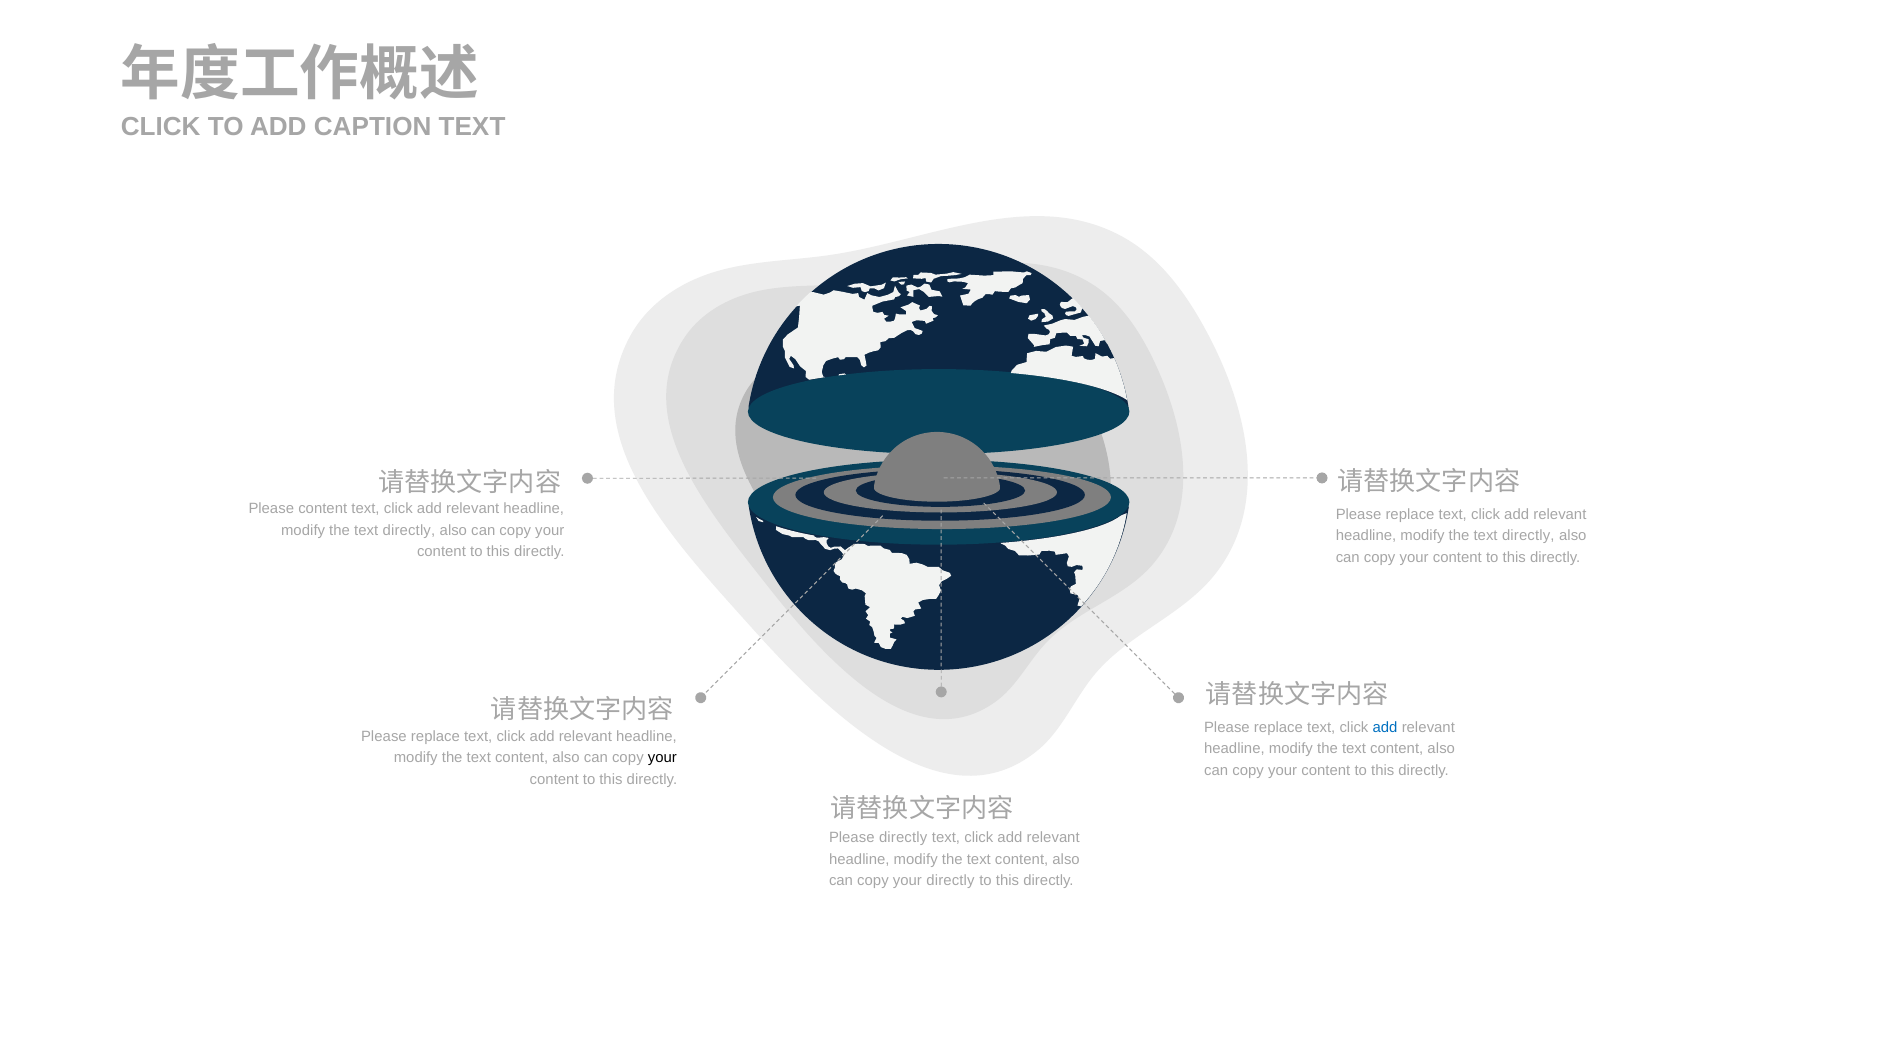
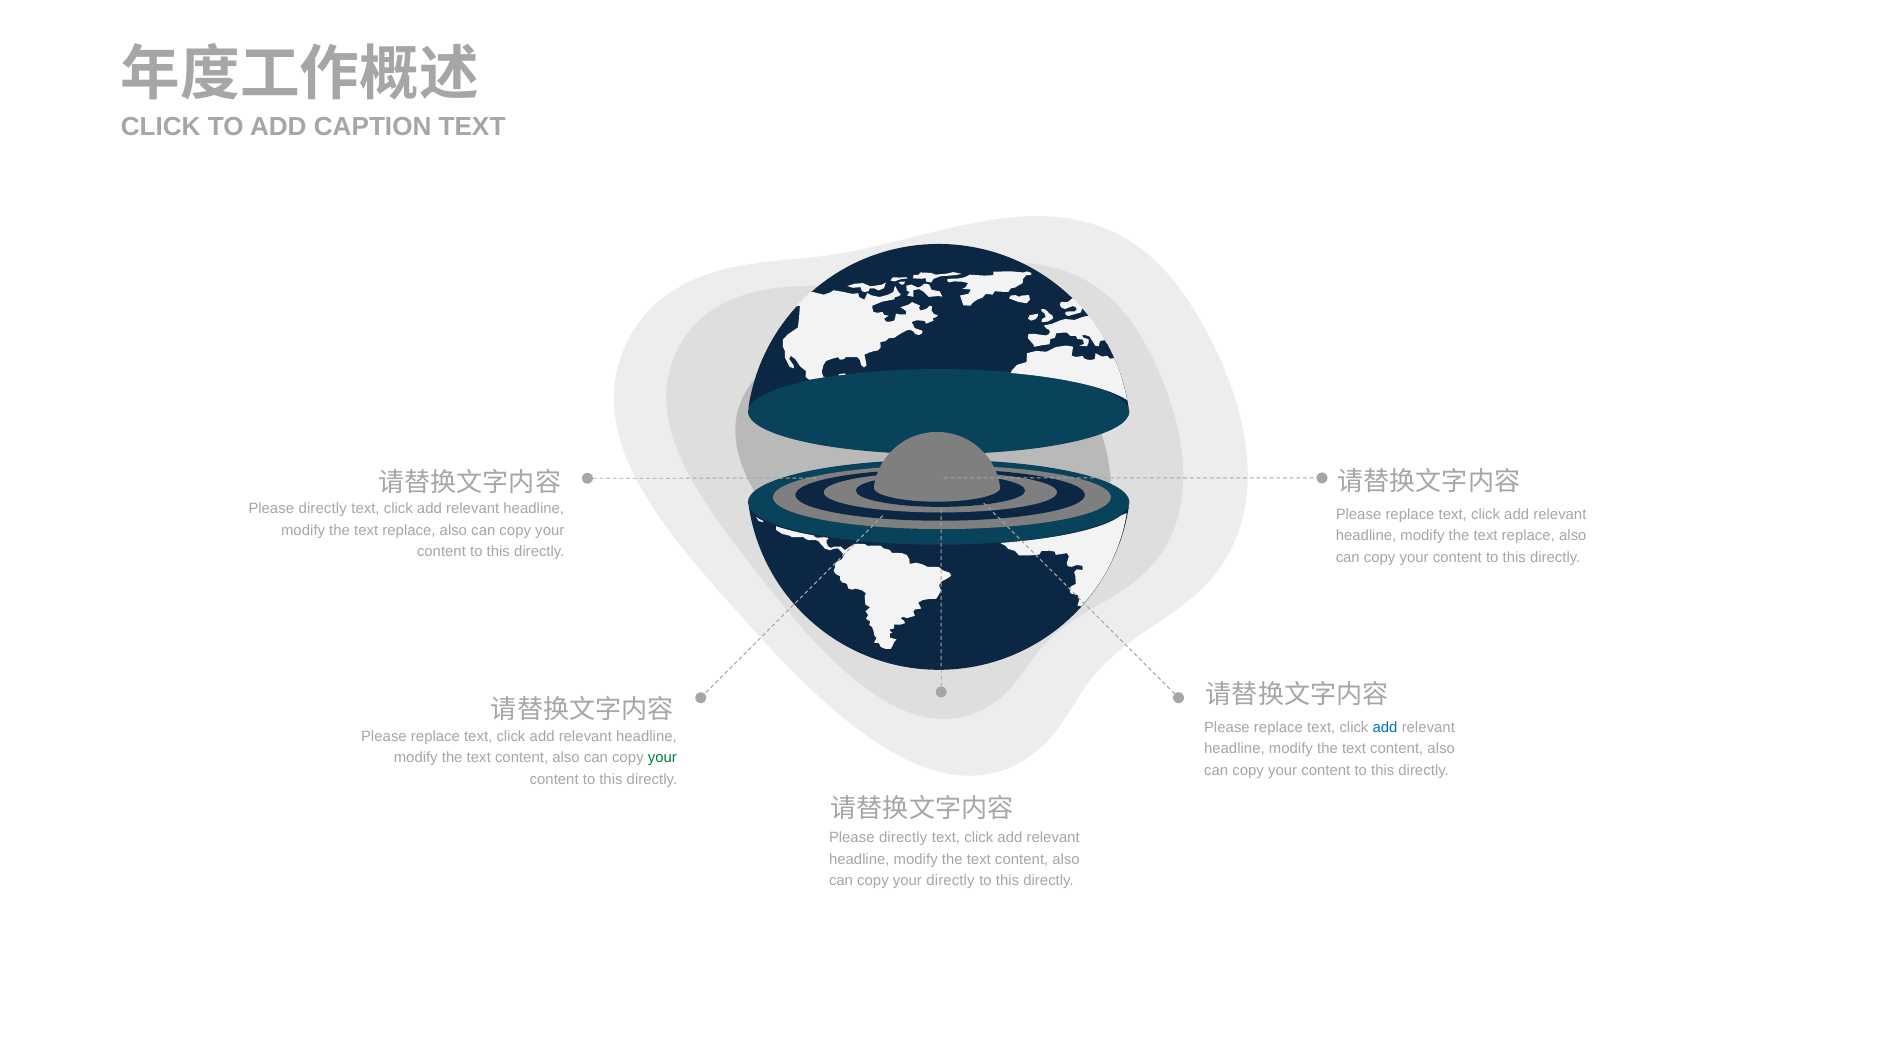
content: content -> directly (323, 509)
directly: directly -> replace (409, 530)
directly: directly -> replace (1528, 536)
your colour: black -> green (662, 758)
